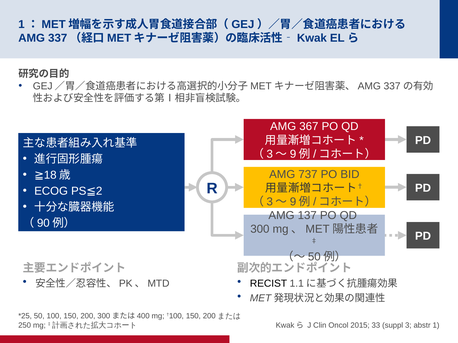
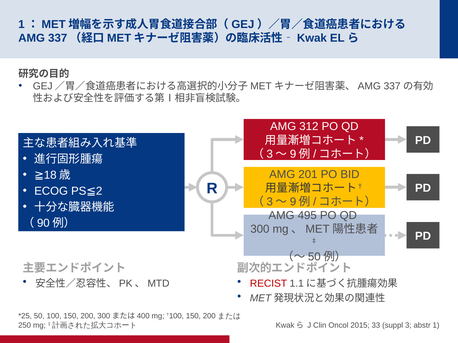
367: 367 -> 312 (309, 127)
737: 737 -> 201 (308, 175)
137: 137 -> 495 (307, 216)
RECIST colour: black -> red (268, 284)
